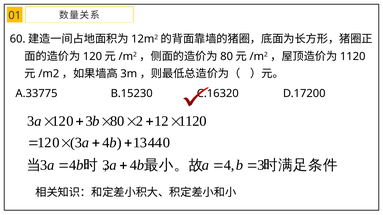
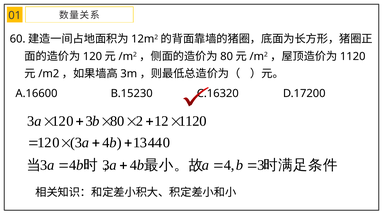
A.33775: A.33775 -> A.16600 (36, 94)
